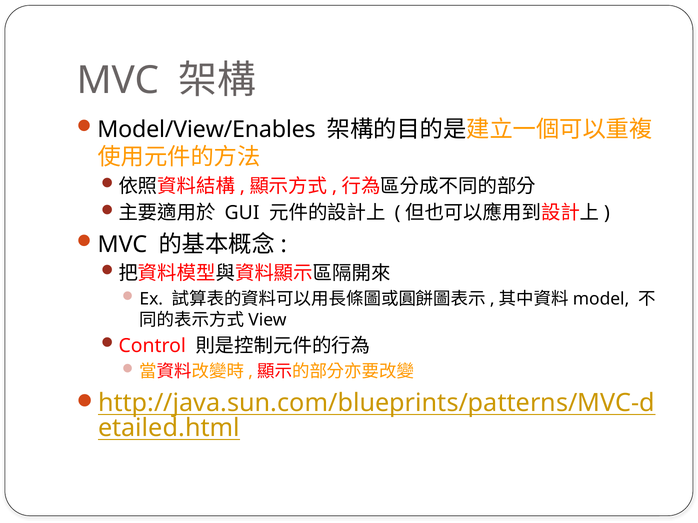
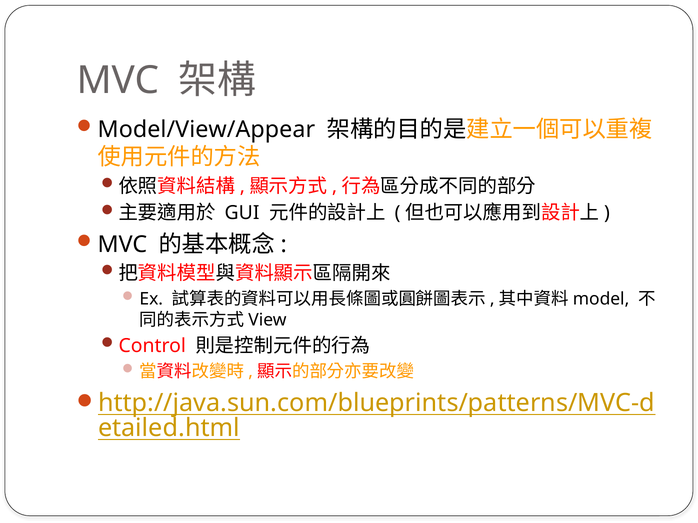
Model/View/Enables: Model/View/Enables -> Model/View/Appear (206, 130)
